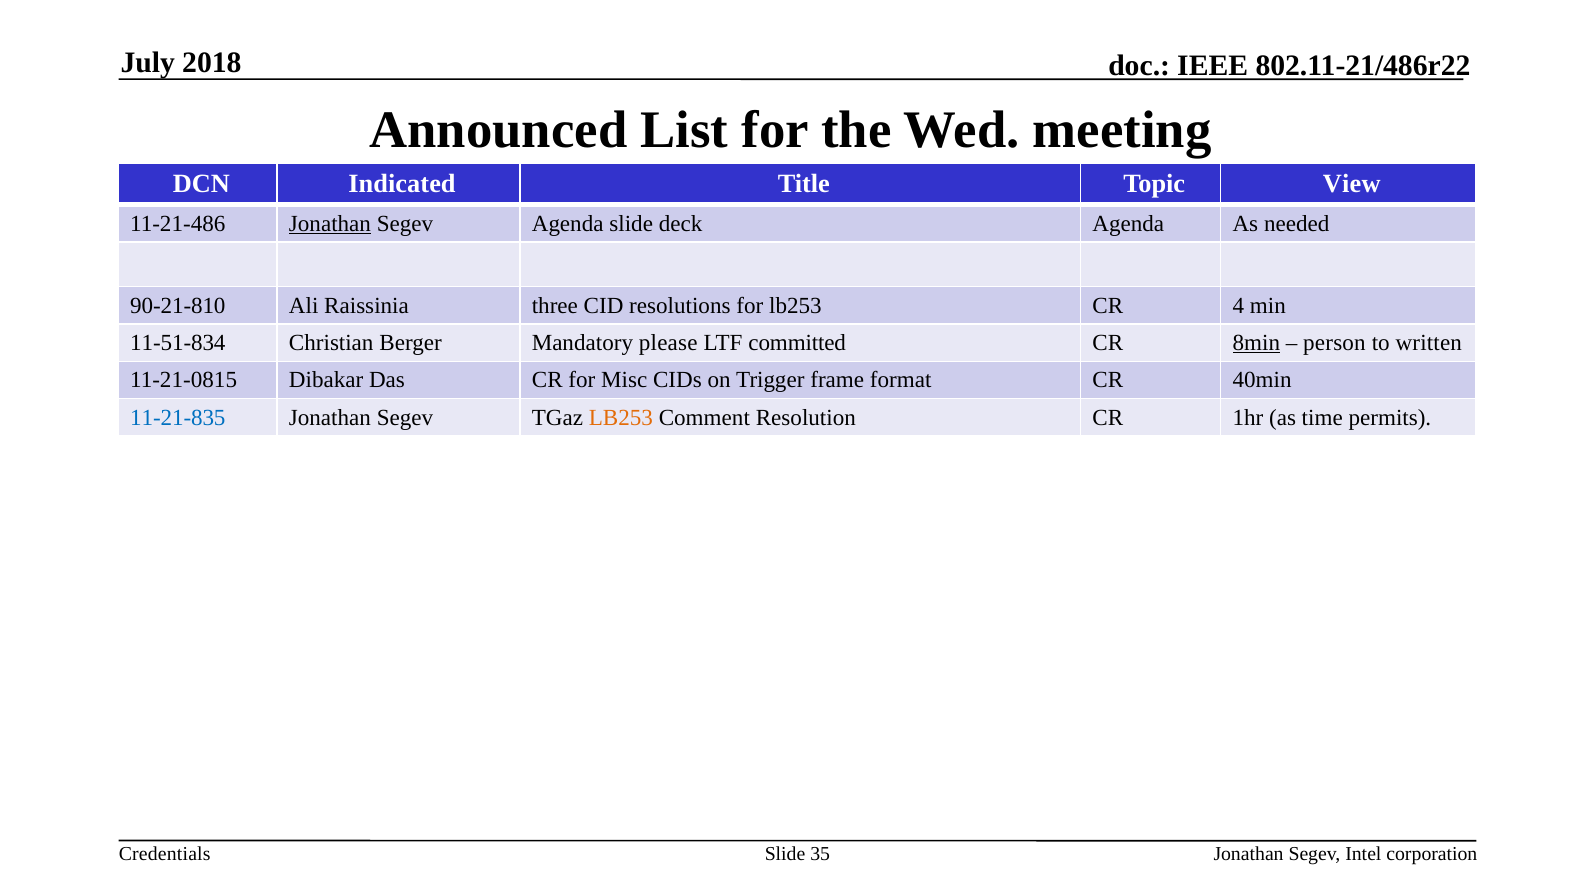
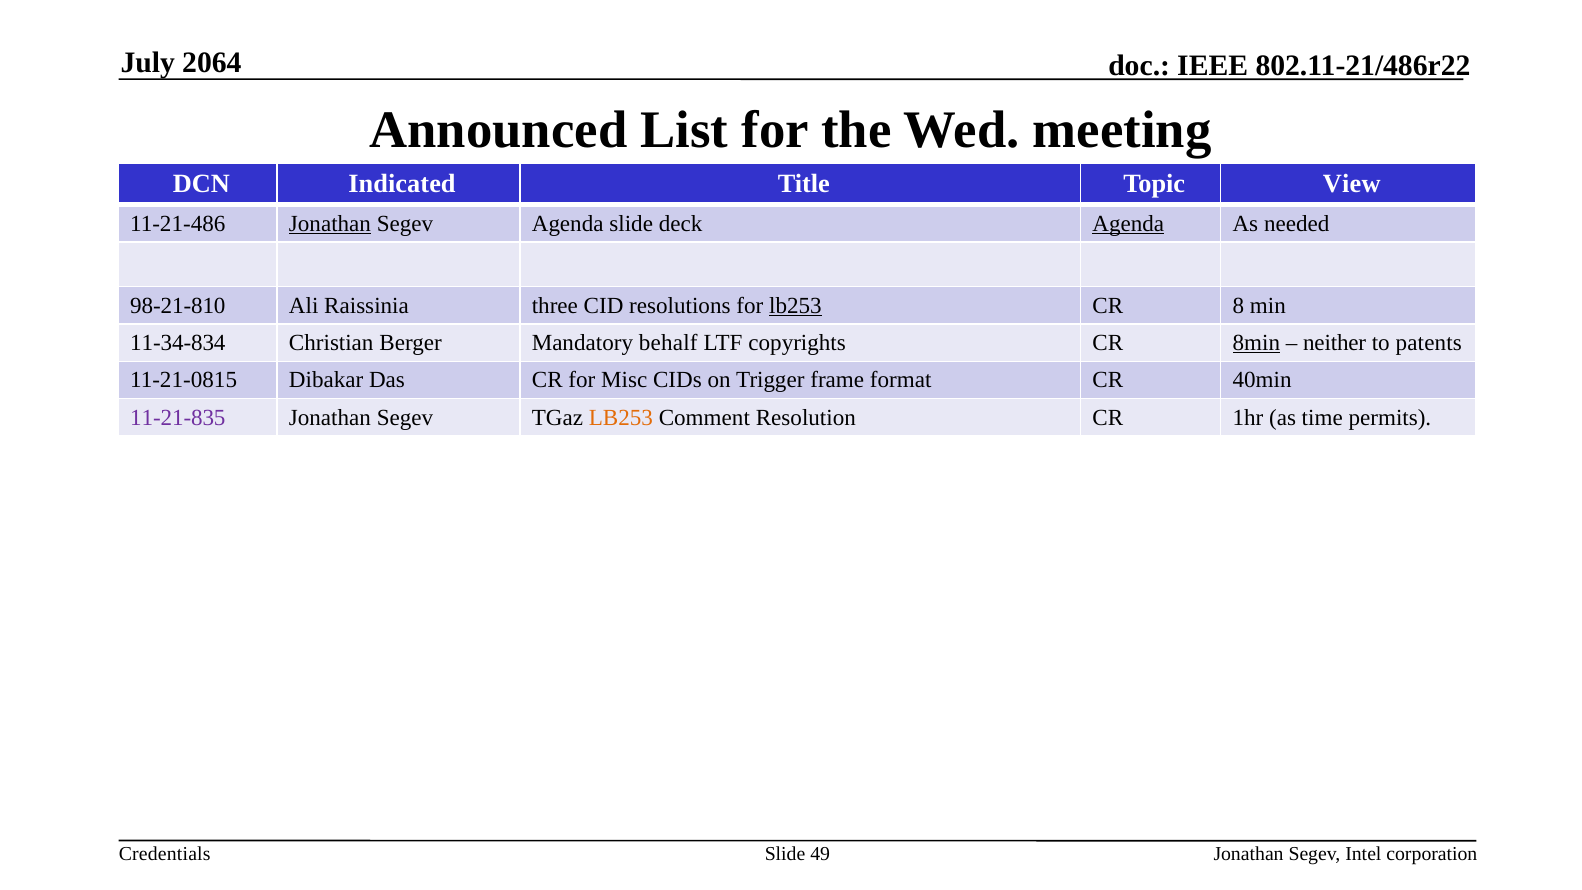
2018: 2018 -> 2064 (212, 63)
Agenda underline: none -> present (1128, 223)
90-21-810: 90-21-810 -> 98-21-810 (178, 305)
lb253 underline: none -> present (795, 305)
4: 4 -> 8 (1238, 305)
11-51-834: 11-51-834 -> 11-34-834 (178, 343)
please: please -> behalf (668, 343)
committed: committed -> copyrights (797, 343)
person: person -> neither (1335, 343)
written: written -> patents (1429, 343)
11-21-835 colour: blue -> purple (178, 417)
35: 35 -> 49 (820, 853)
